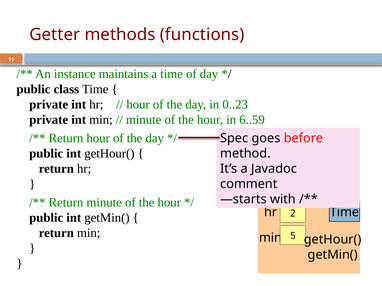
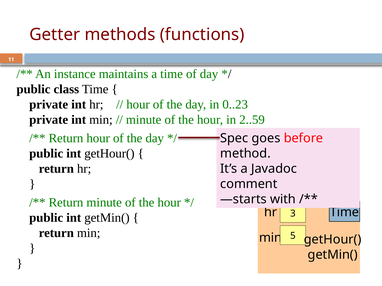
6..59: 6..59 -> 2..59 (252, 120)
2: 2 -> 3 (293, 214)
